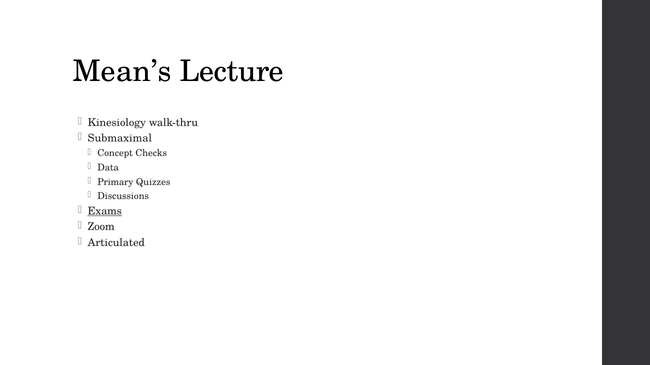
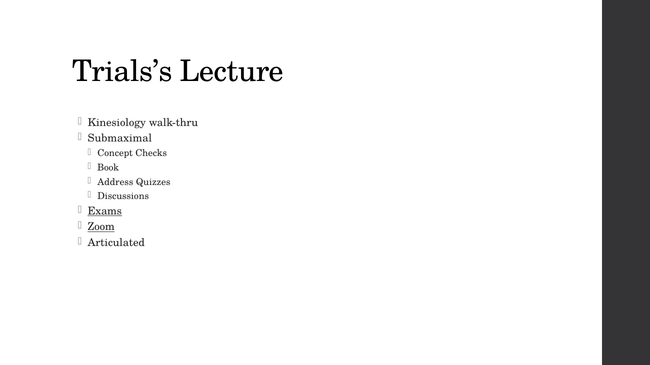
Mean’s: Mean’s -> Trials’s (122, 71)
Data: Data -> Book (108, 168)
Primary: Primary -> Address (115, 182)
Zoom underline: none -> present (101, 227)
